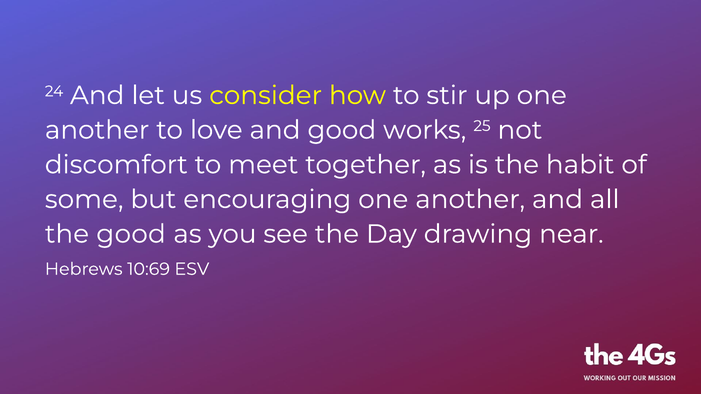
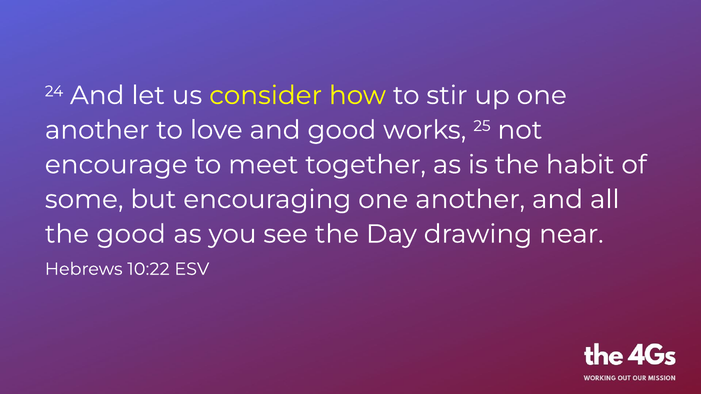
discomfort: discomfort -> encourage (116, 165)
10:69: 10:69 -> 10:22 (148, 269)
